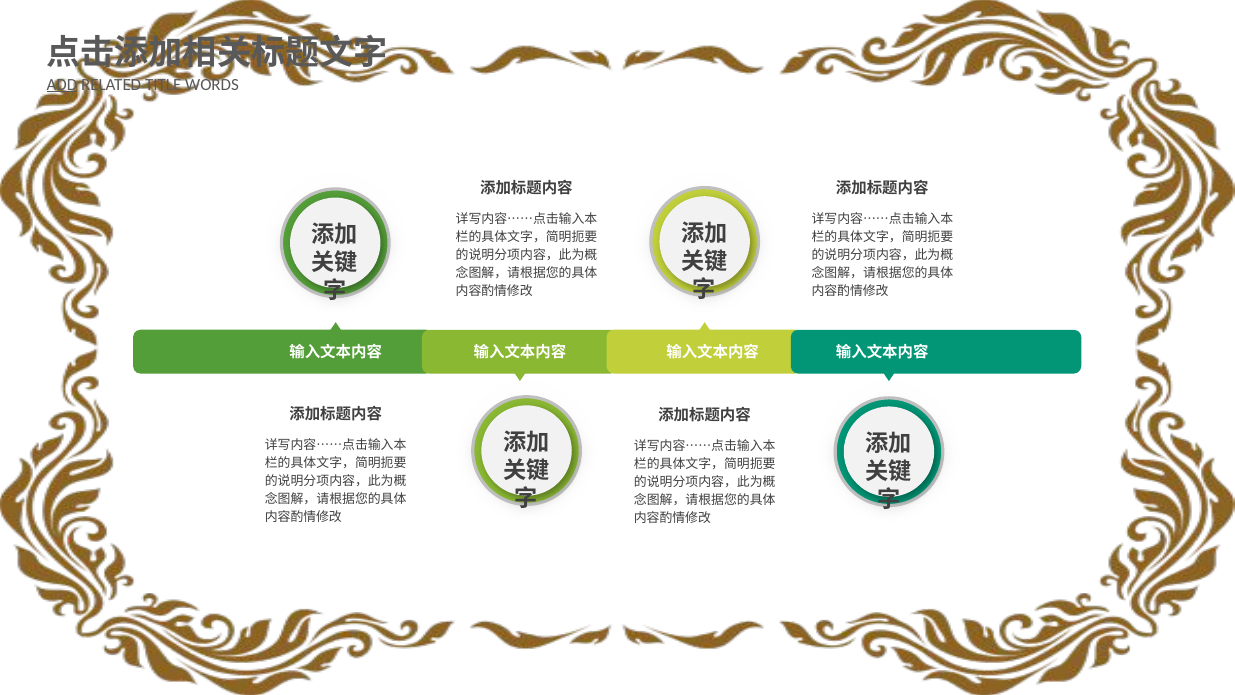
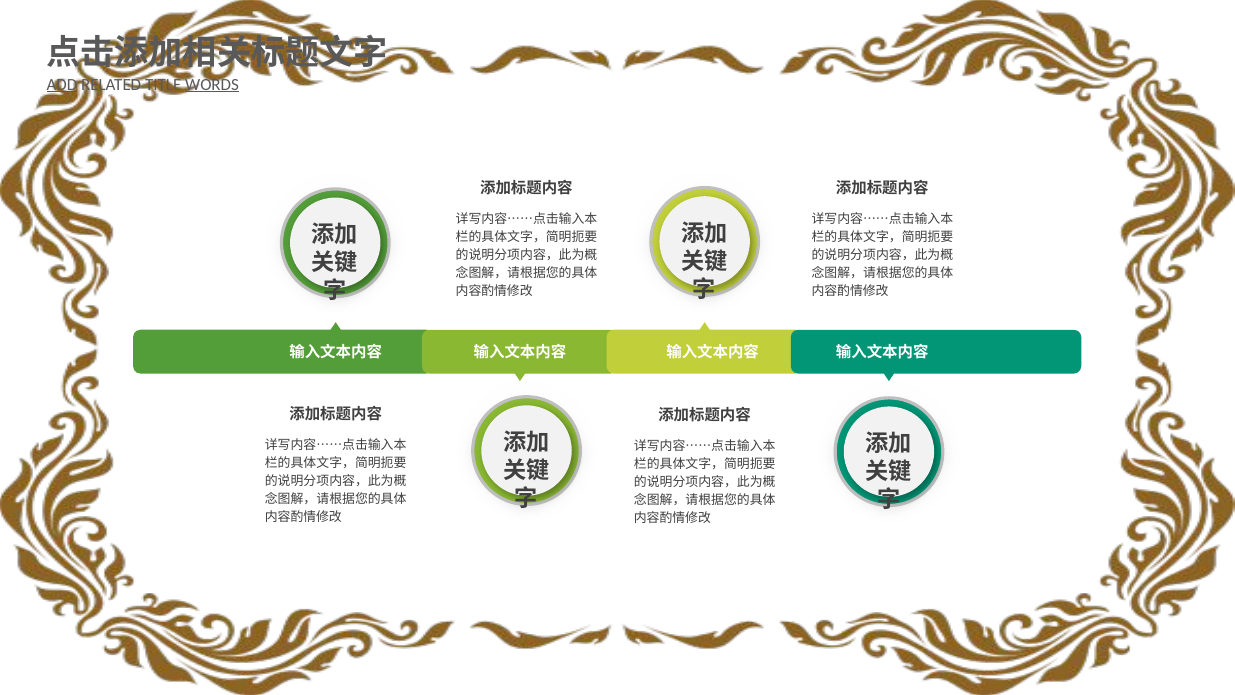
WORDS underline: none -> present (212, 85)
